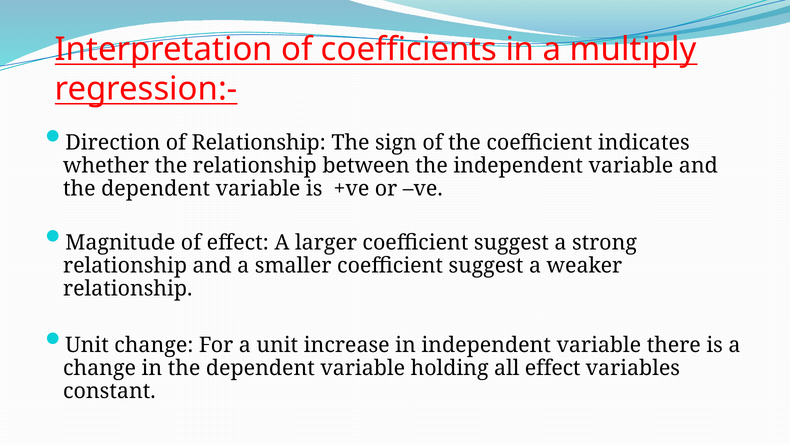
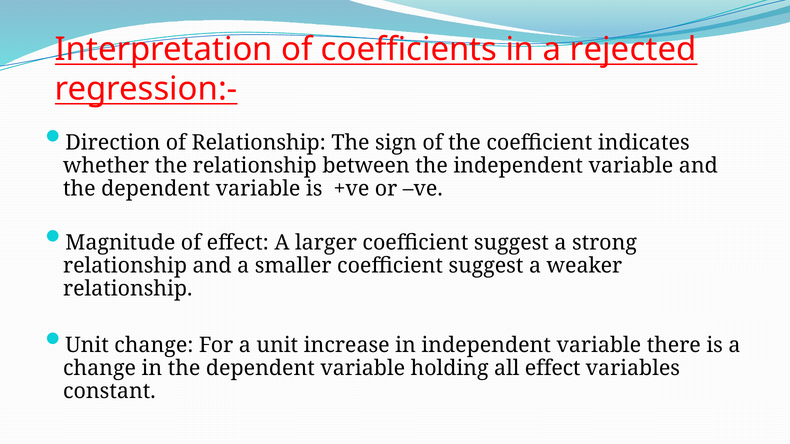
multiply: multiply -> rejected (633, 49)
